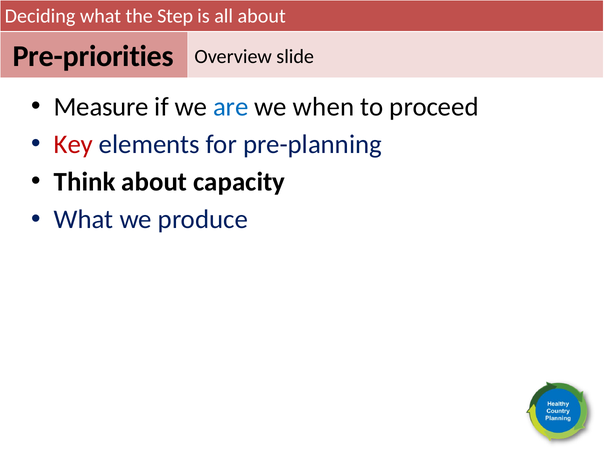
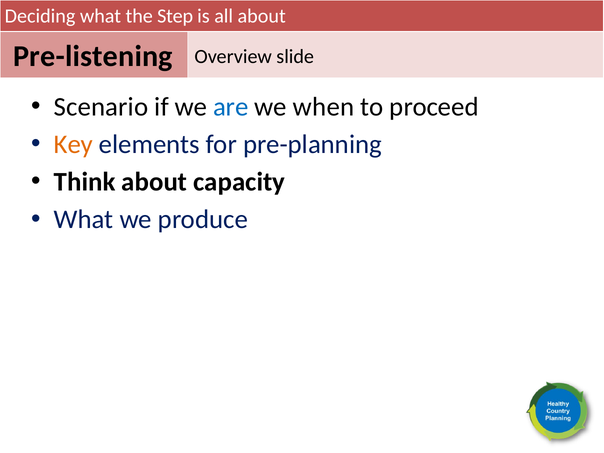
Pre-priorities: Pre-priorities -> Pre-listening (93, 56)
Measure: Measure -> Scenario (101, 107)
Key colour: red -> orange (73, 144)
